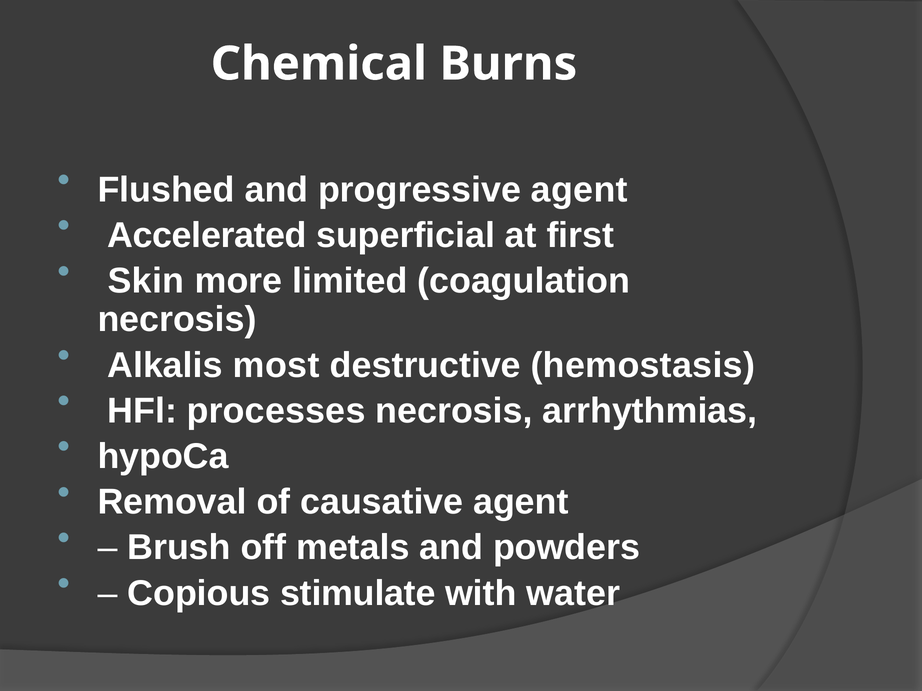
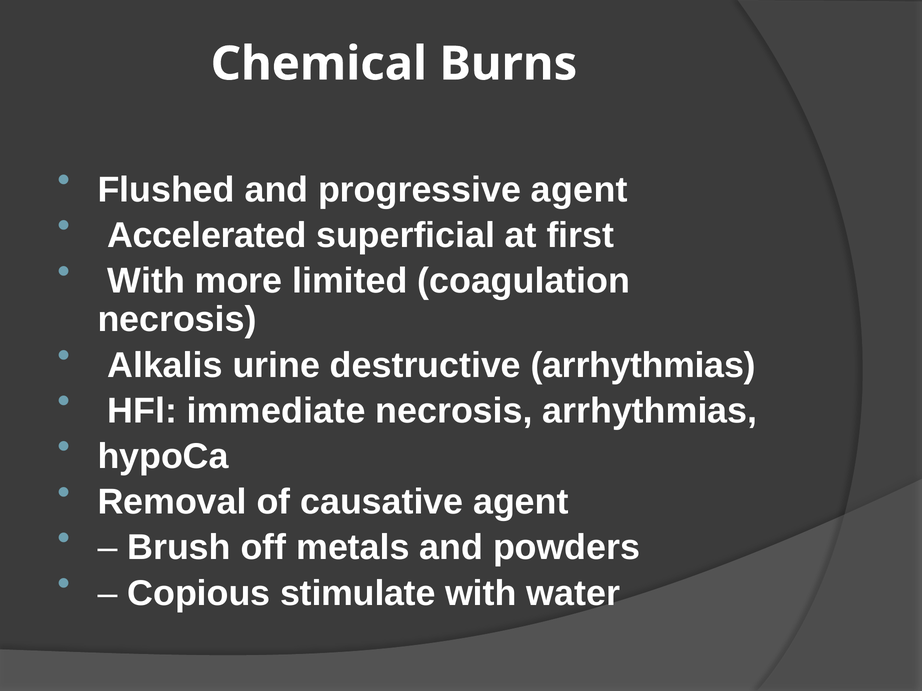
Skin: Skin -> With (146, 281)
most: most -> urine (276, 366)
destructive hemostasis: hemostasis -> arrhythmias (643, 366)
processes: processes -> immediate (276, 411)
